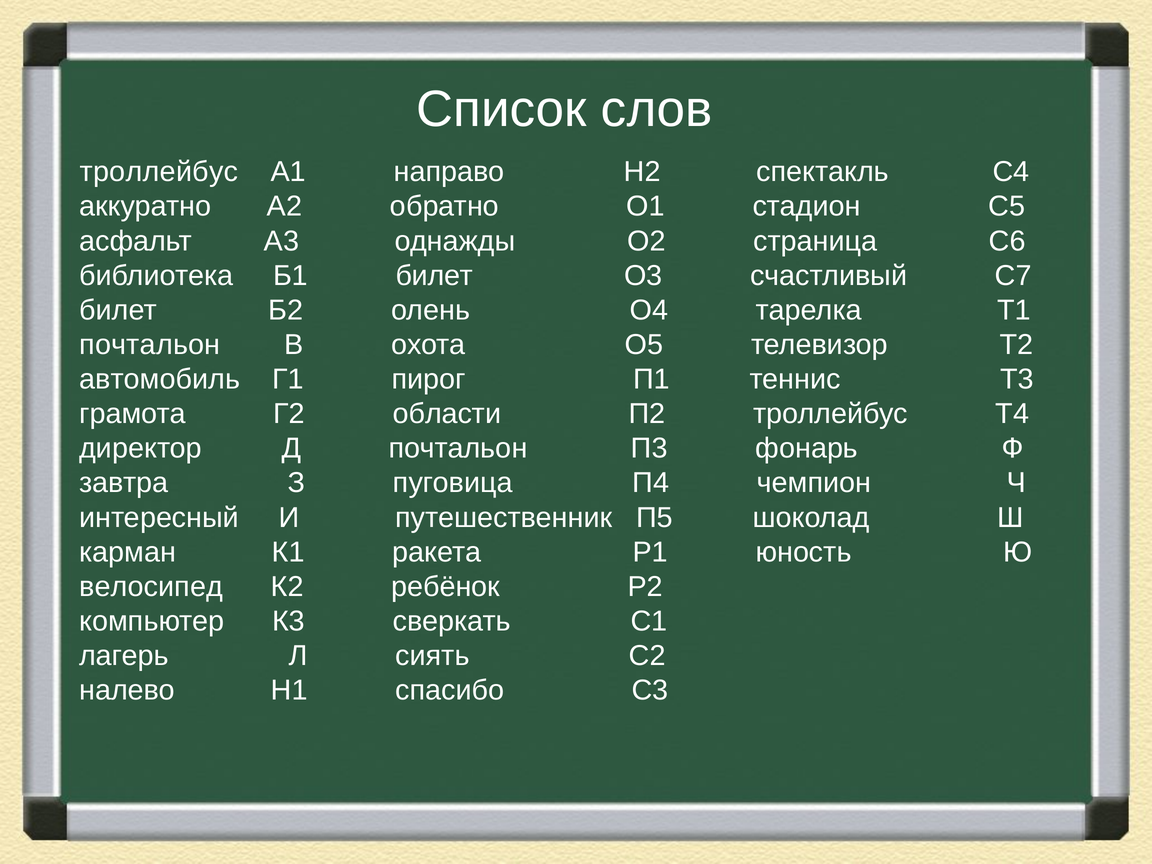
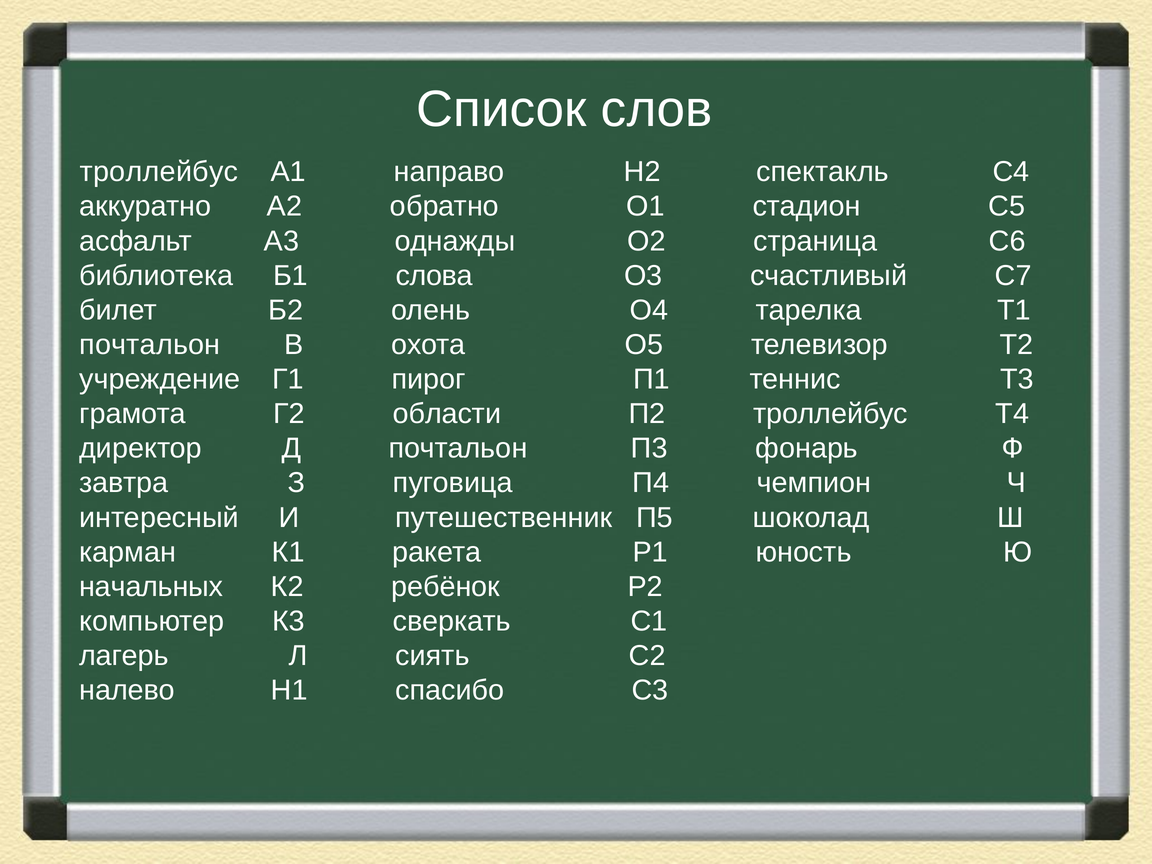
Б1 билет: билет -> слова (434, 276)
автомобиль: автомобиль -> учреждение (160, 379)
велосипед: велосипед -> начальных (151, 587)
